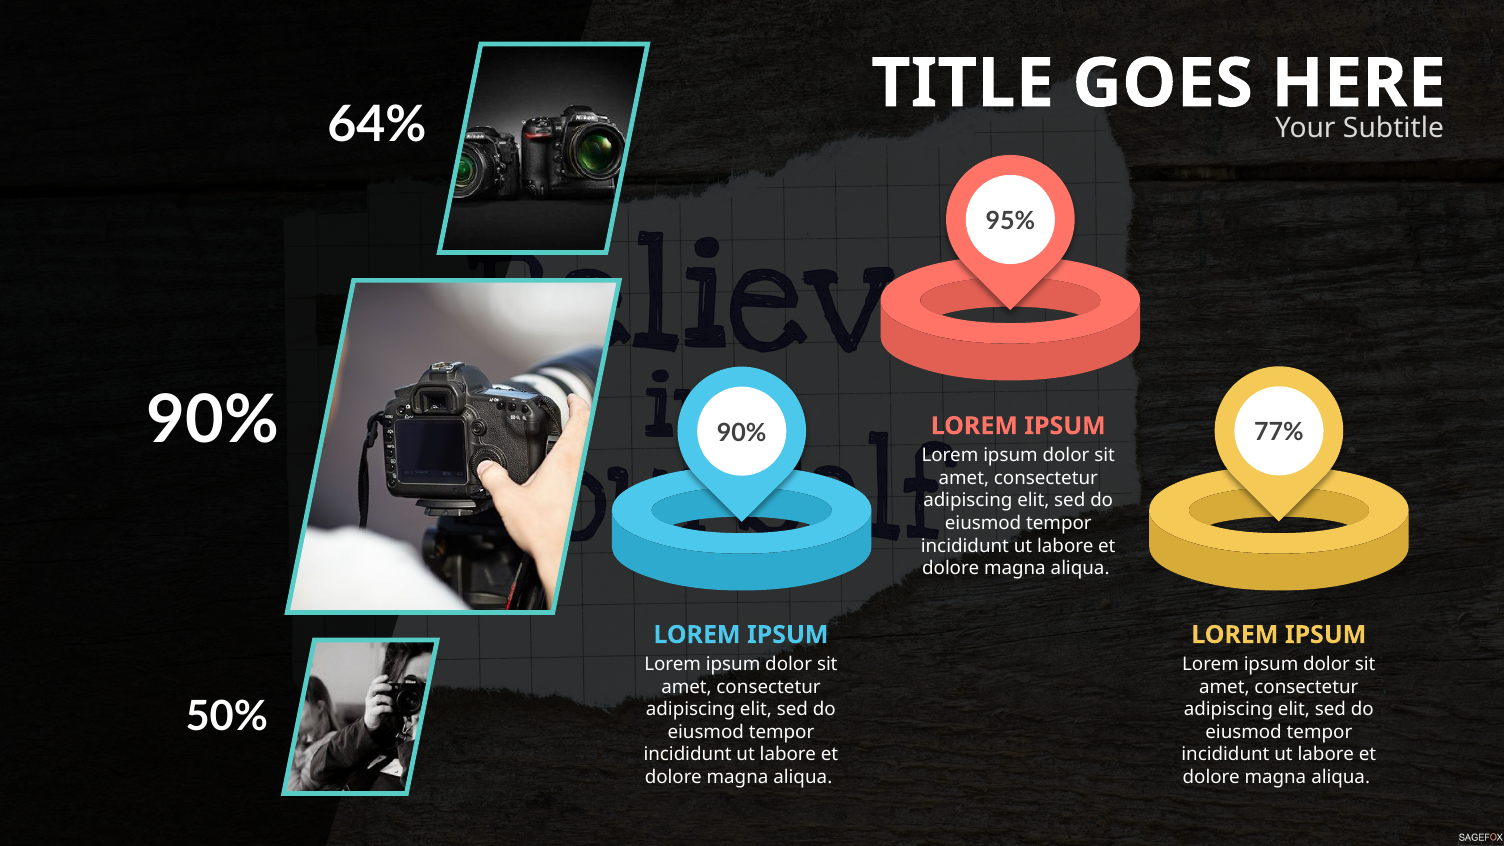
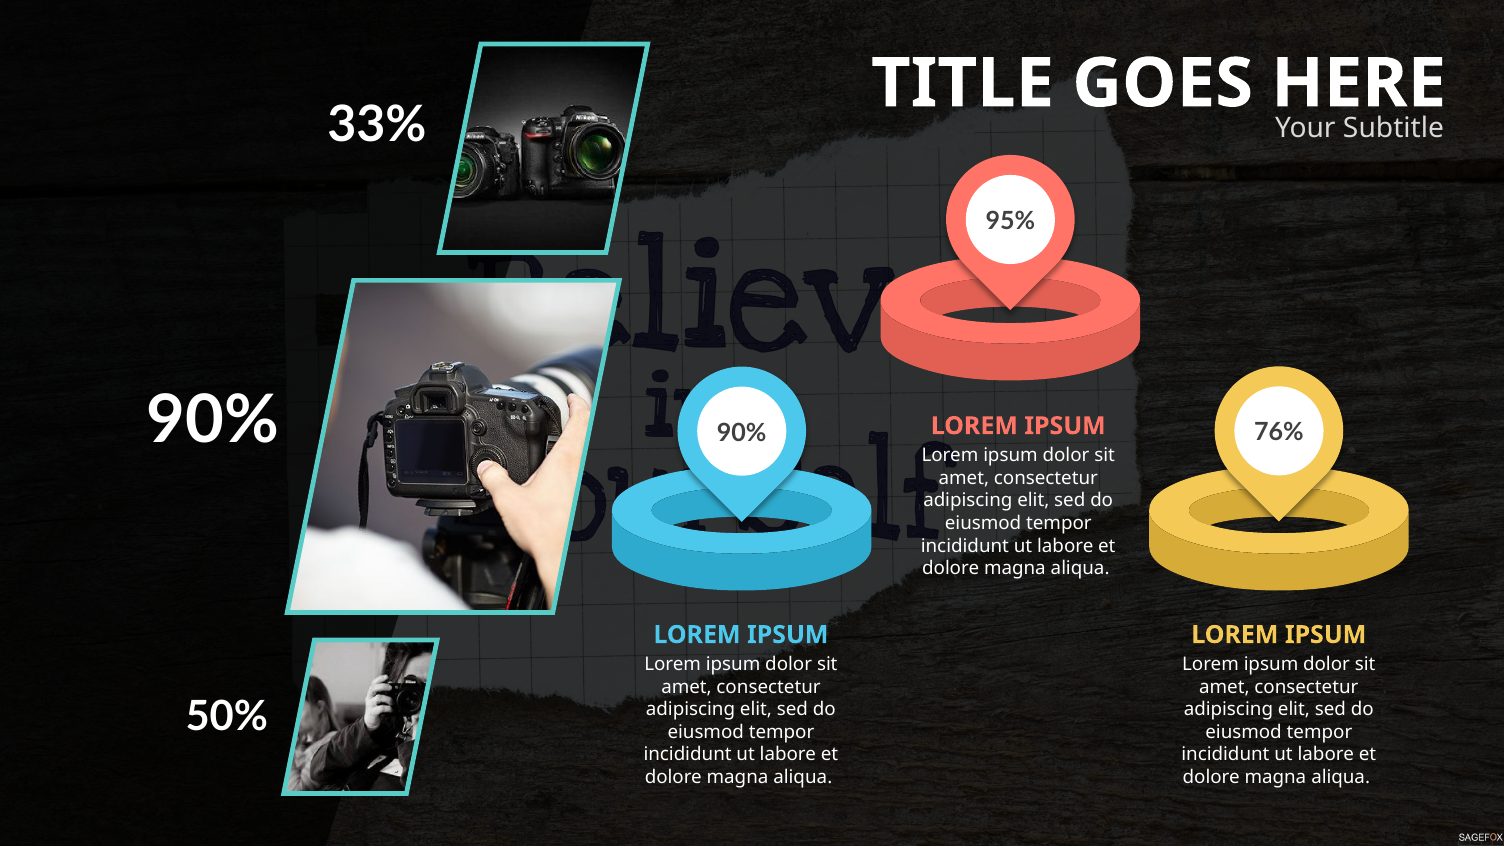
64%: 64% -> 33% (377, 125)
77%: 77% -> 76% (1279, 433)
